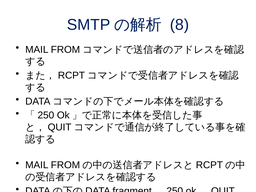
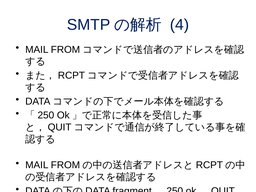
8: 8 -> 4 (179, 25)
